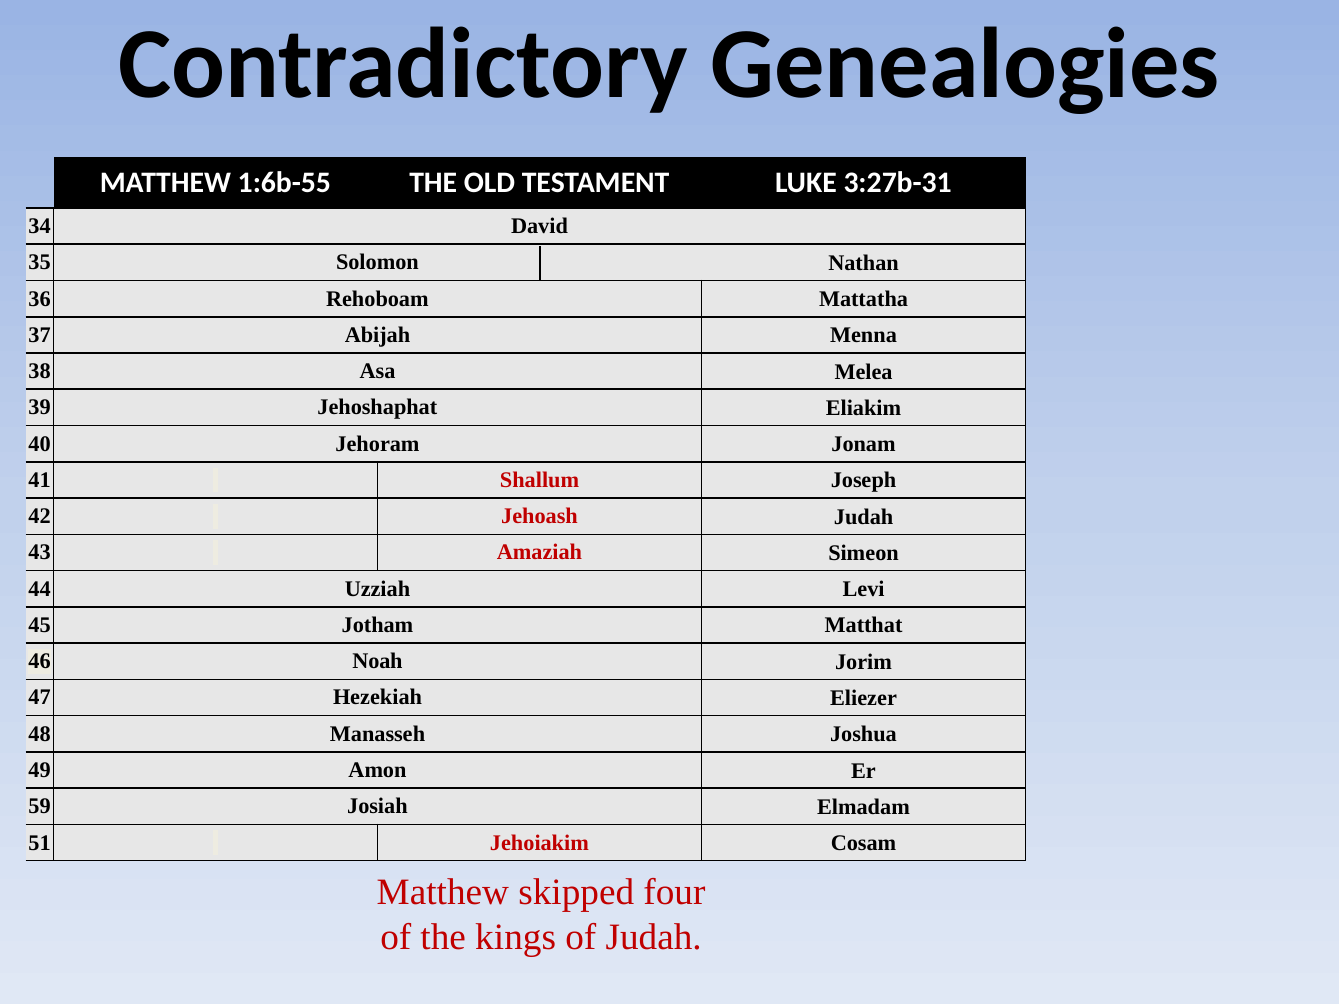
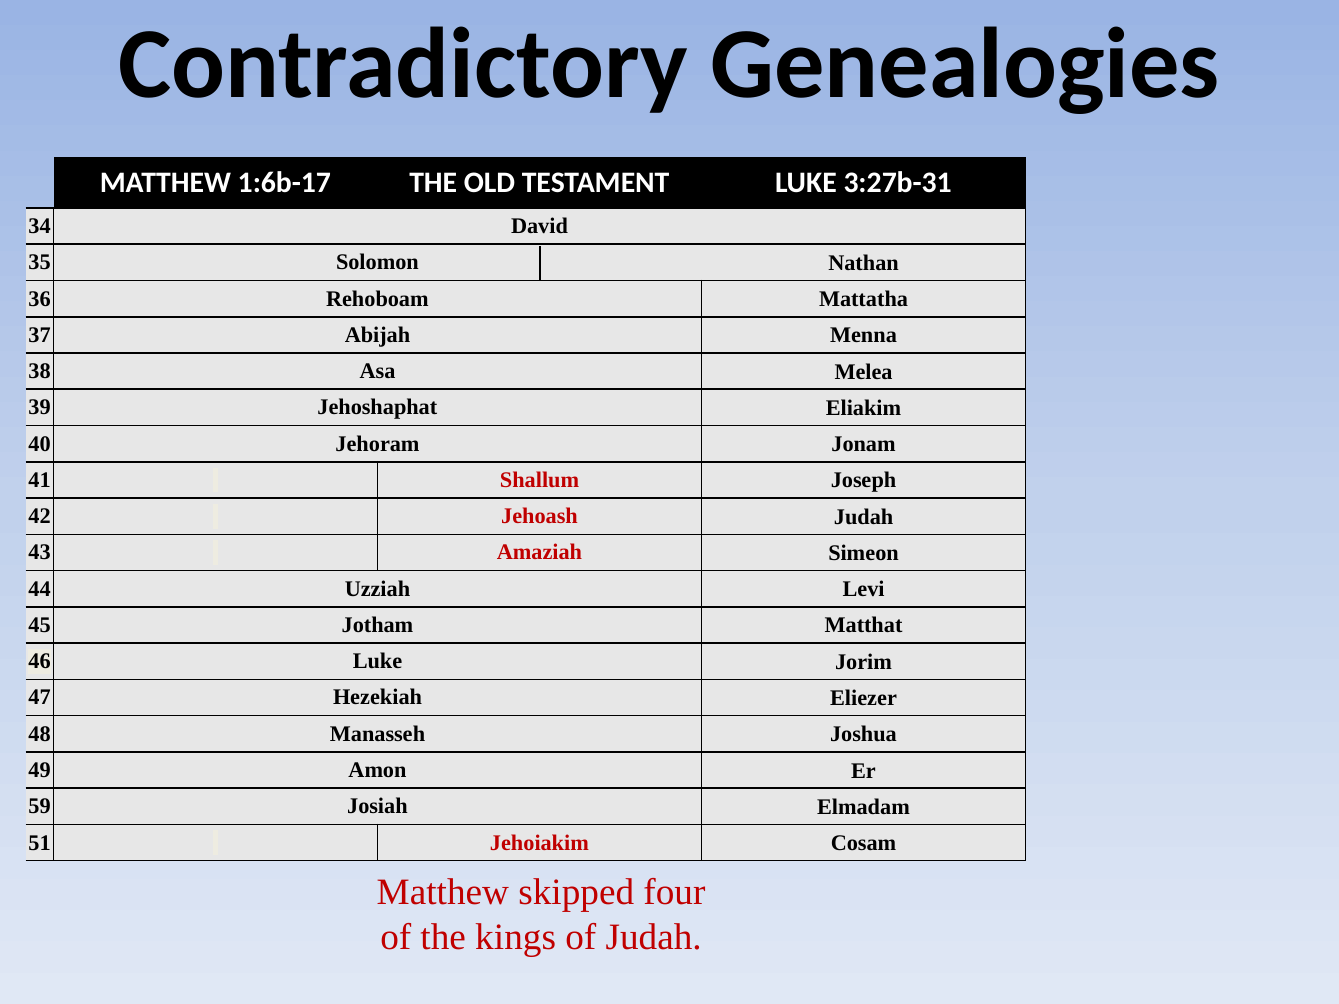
1:6b-55: 1:6b-55 -> 1:6b-17 (284, 183)
46 Noah: Noah -> Luke (377, 662)
